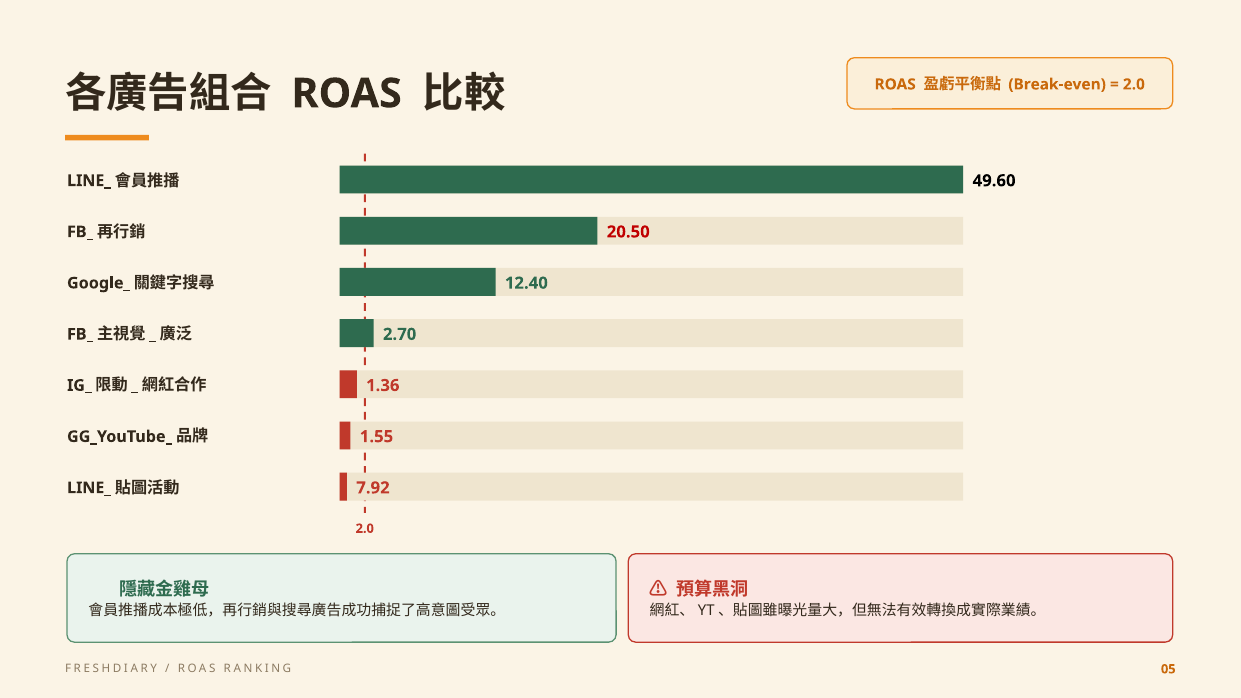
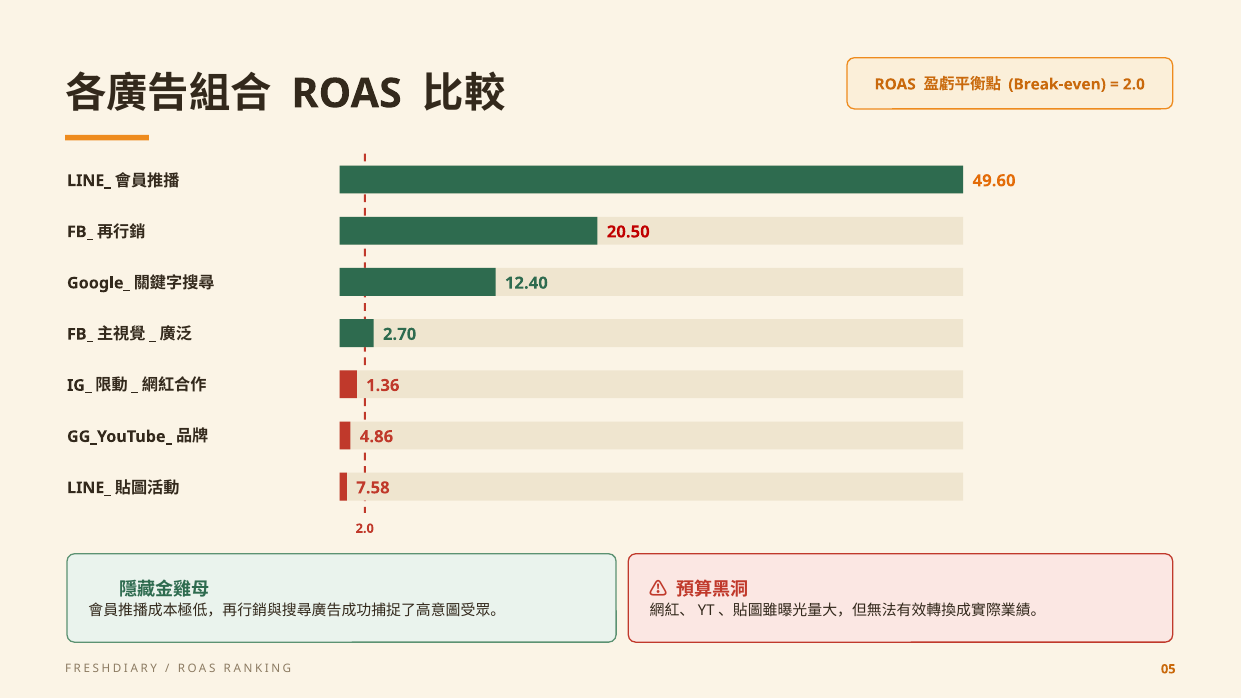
49.60 colour: black -> orange (994, 181)
1.55: 1.55 -> 4.86 (377, 437)
7.92: 7.92 -> 7.58 (373, 488)
